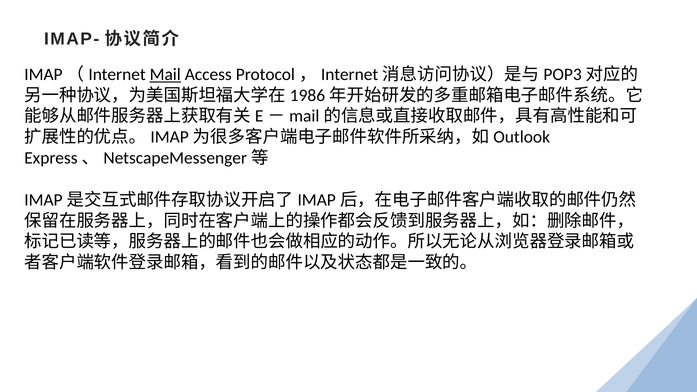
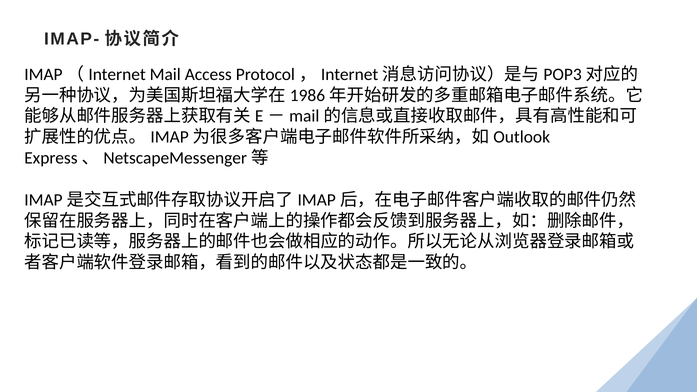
Mail underline: present -> none (165, 74)
